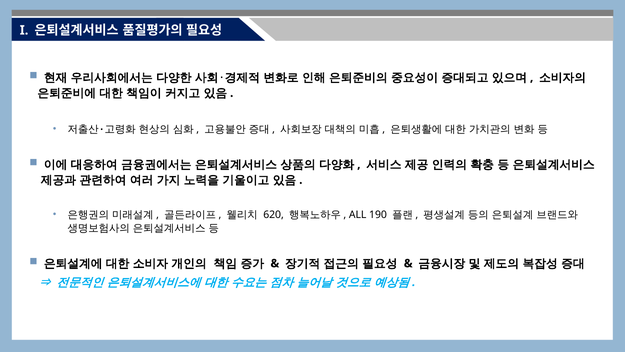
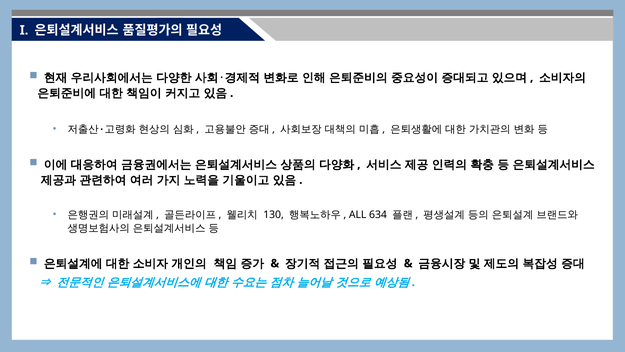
620: 620 -> 130 (274, 214)
190: 190 -> 634 (378, 214)
